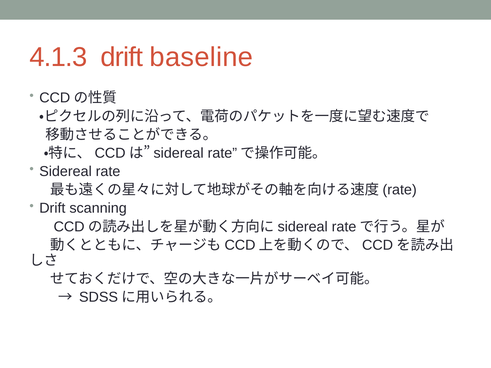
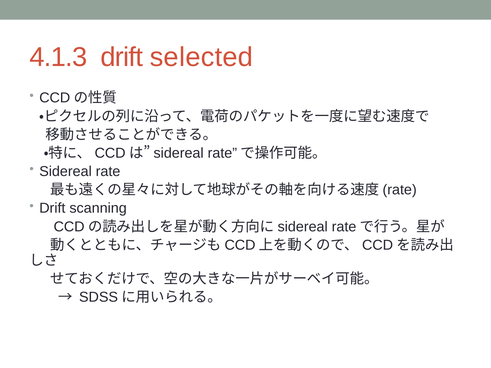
baseline: baseline -> selected (201, 57)
